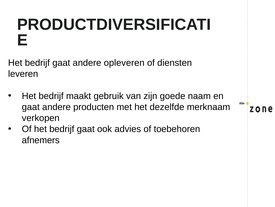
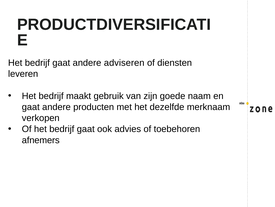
opleveren: opleveren -> adviseren (124, 63)
